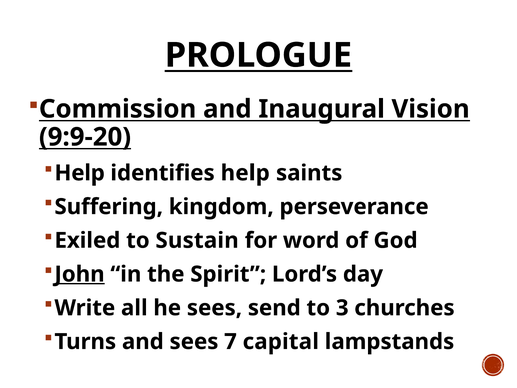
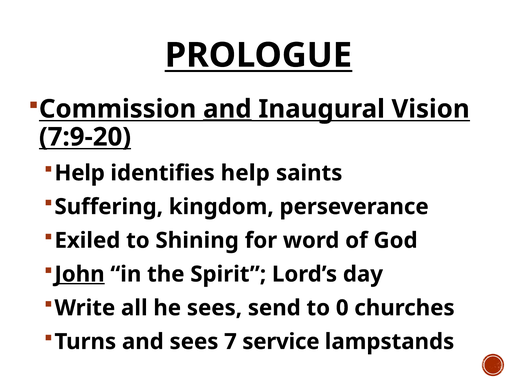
and underline: none -> present (227, 109)
9:9-20: 9:9-20 -> 7:9-20 (85, 137)
Sustain: Sustain -> Shining (197, 240)
3: 3 -> 0 (342, 308)
capital: capital -> service (281, 341)
